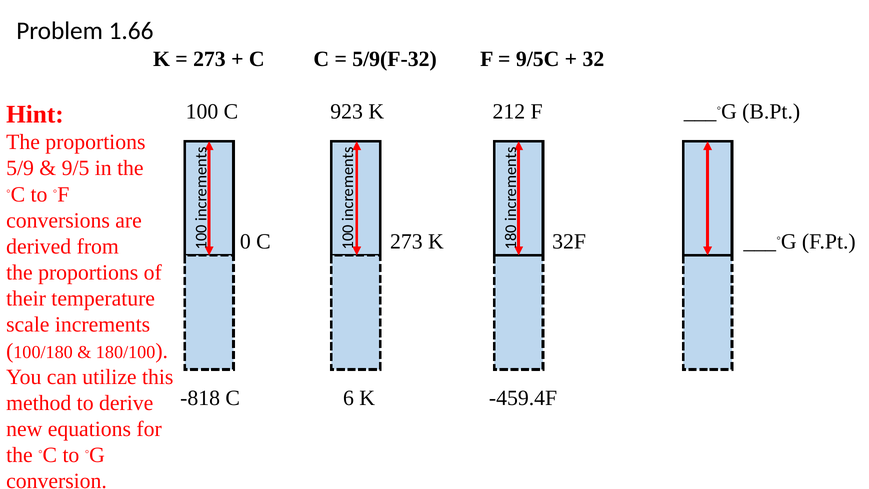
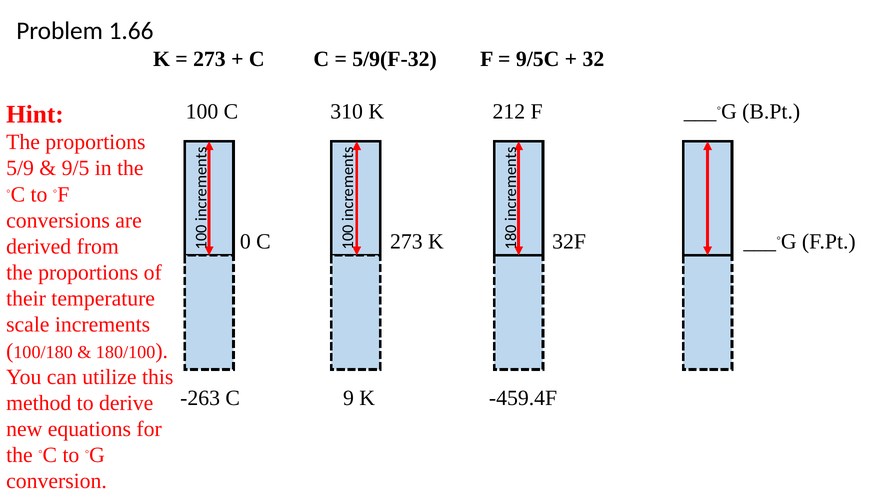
923: 923 -> 310 (347, 111)
-818: -818 -> -263 (200, 398)
6: 6 -> 9 (348, 398)
